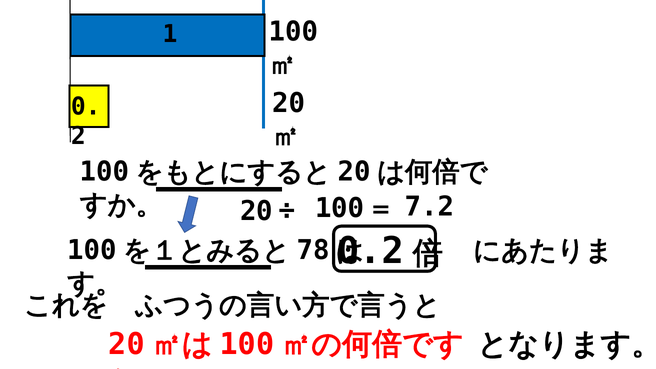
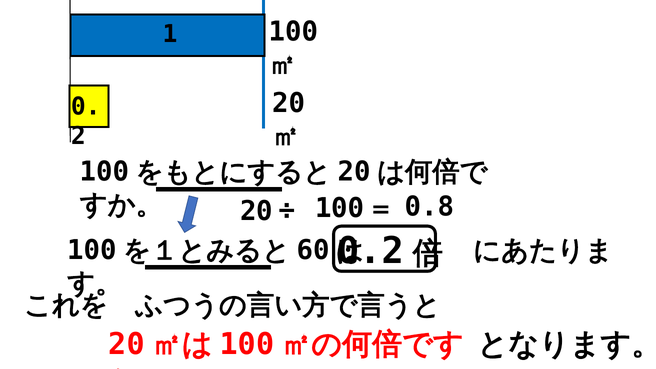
7.2: 7.2 -> 0.8 (429, 207)
78: 78 -> 60 (313, 250)
